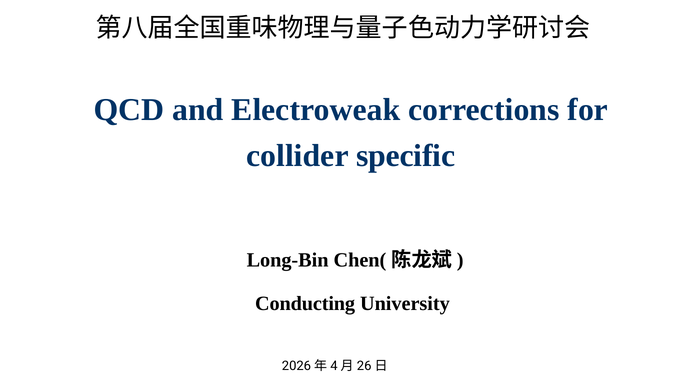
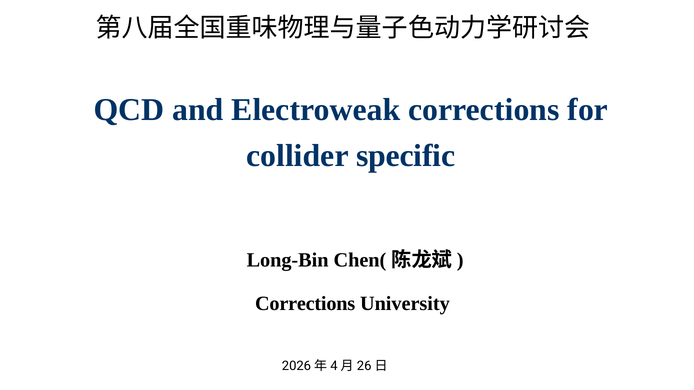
Conducting: Conducting -> Corrections (305, 304)
